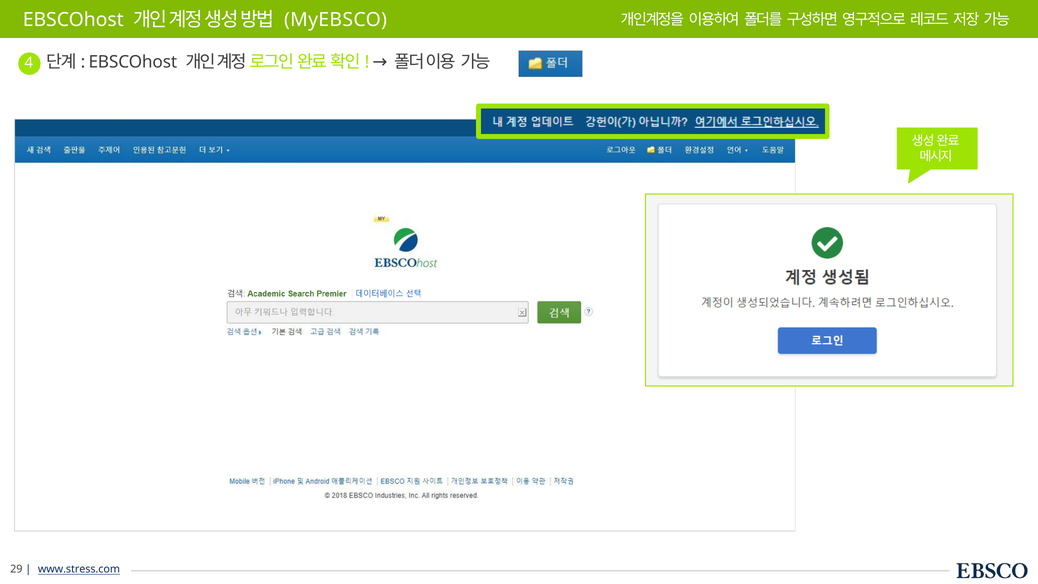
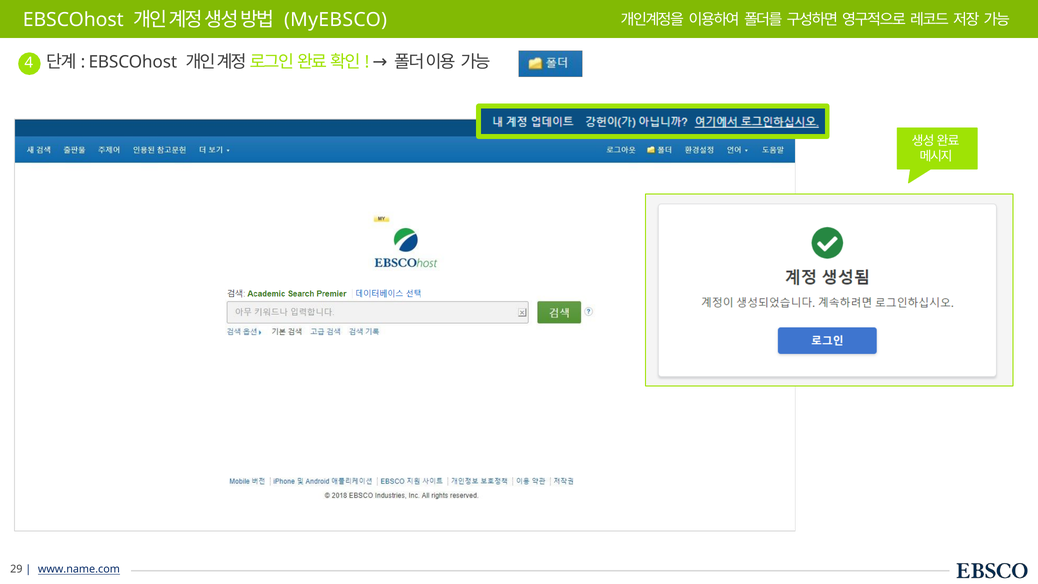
www.stress.com: www.stress.com -> www.name.com (79, 569)
